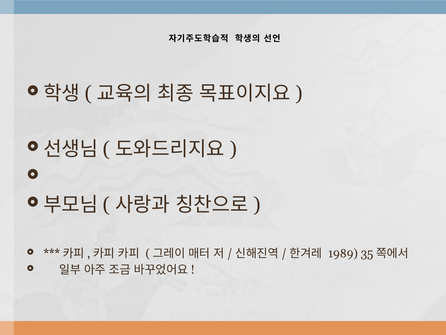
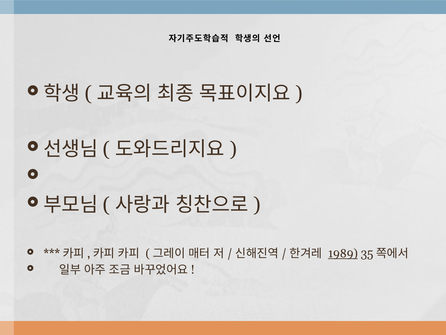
1989 underline: none -> present (343, 253)
